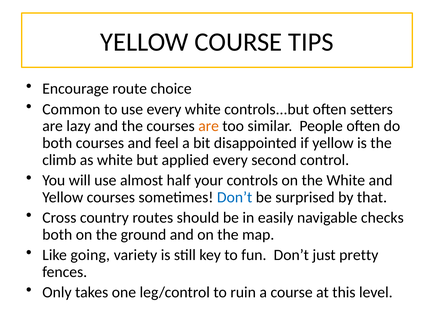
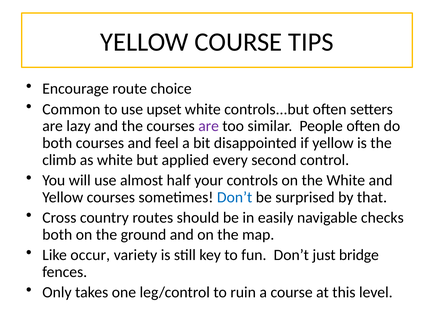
use every: every -> upset (164, 109)
are colour: orange -> purple (209, 126)
going: going -> occur (90, 255)
pretty: pretty -> bridge (359, 255)
